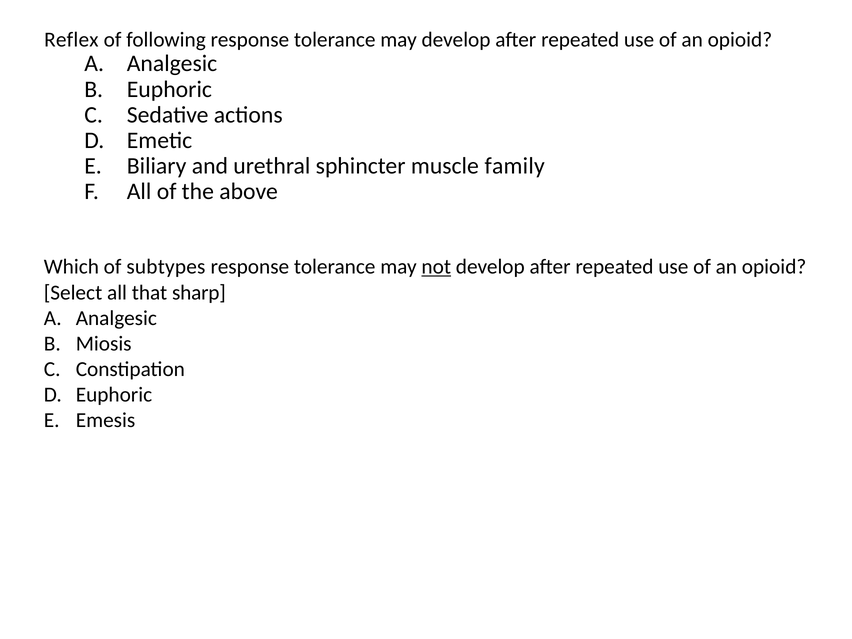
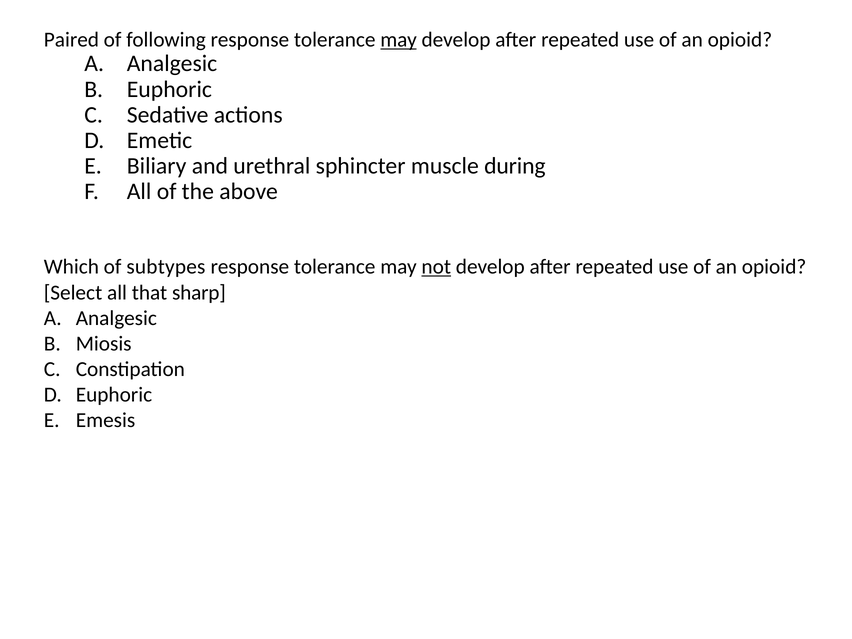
Reflex: Reflex -> Paired (71, 40)
may underline: none -> present (399, 40)
family: family -> during (515, 166)
